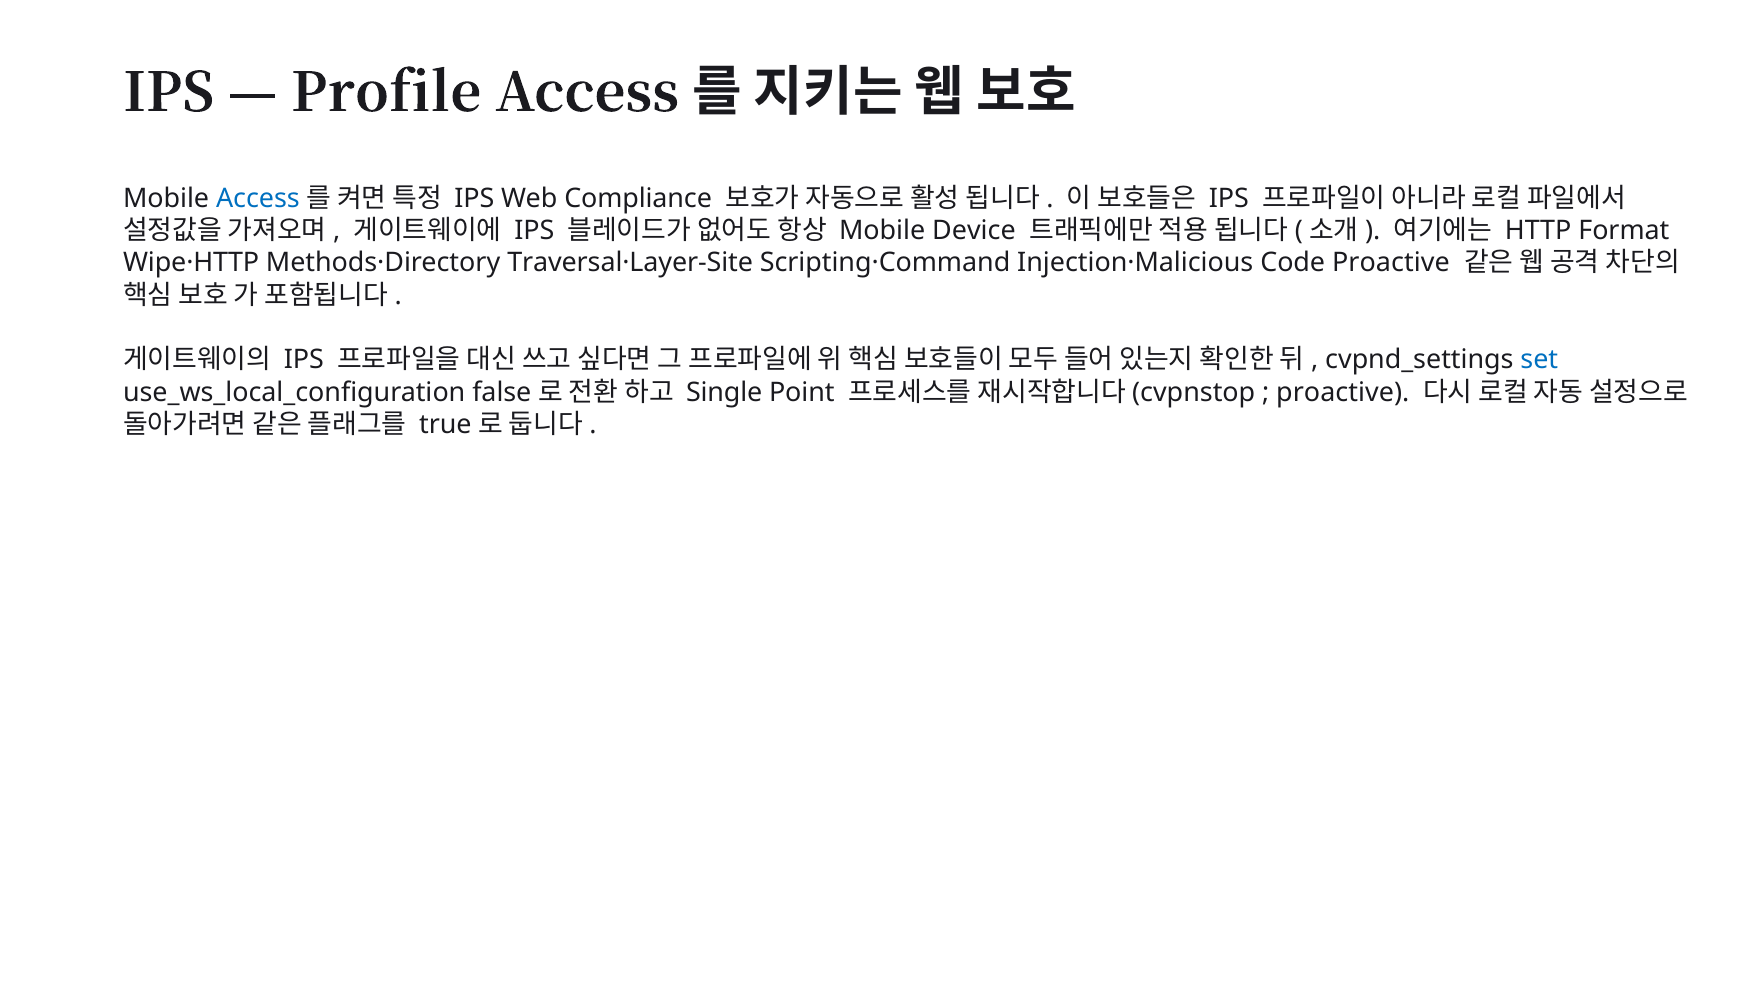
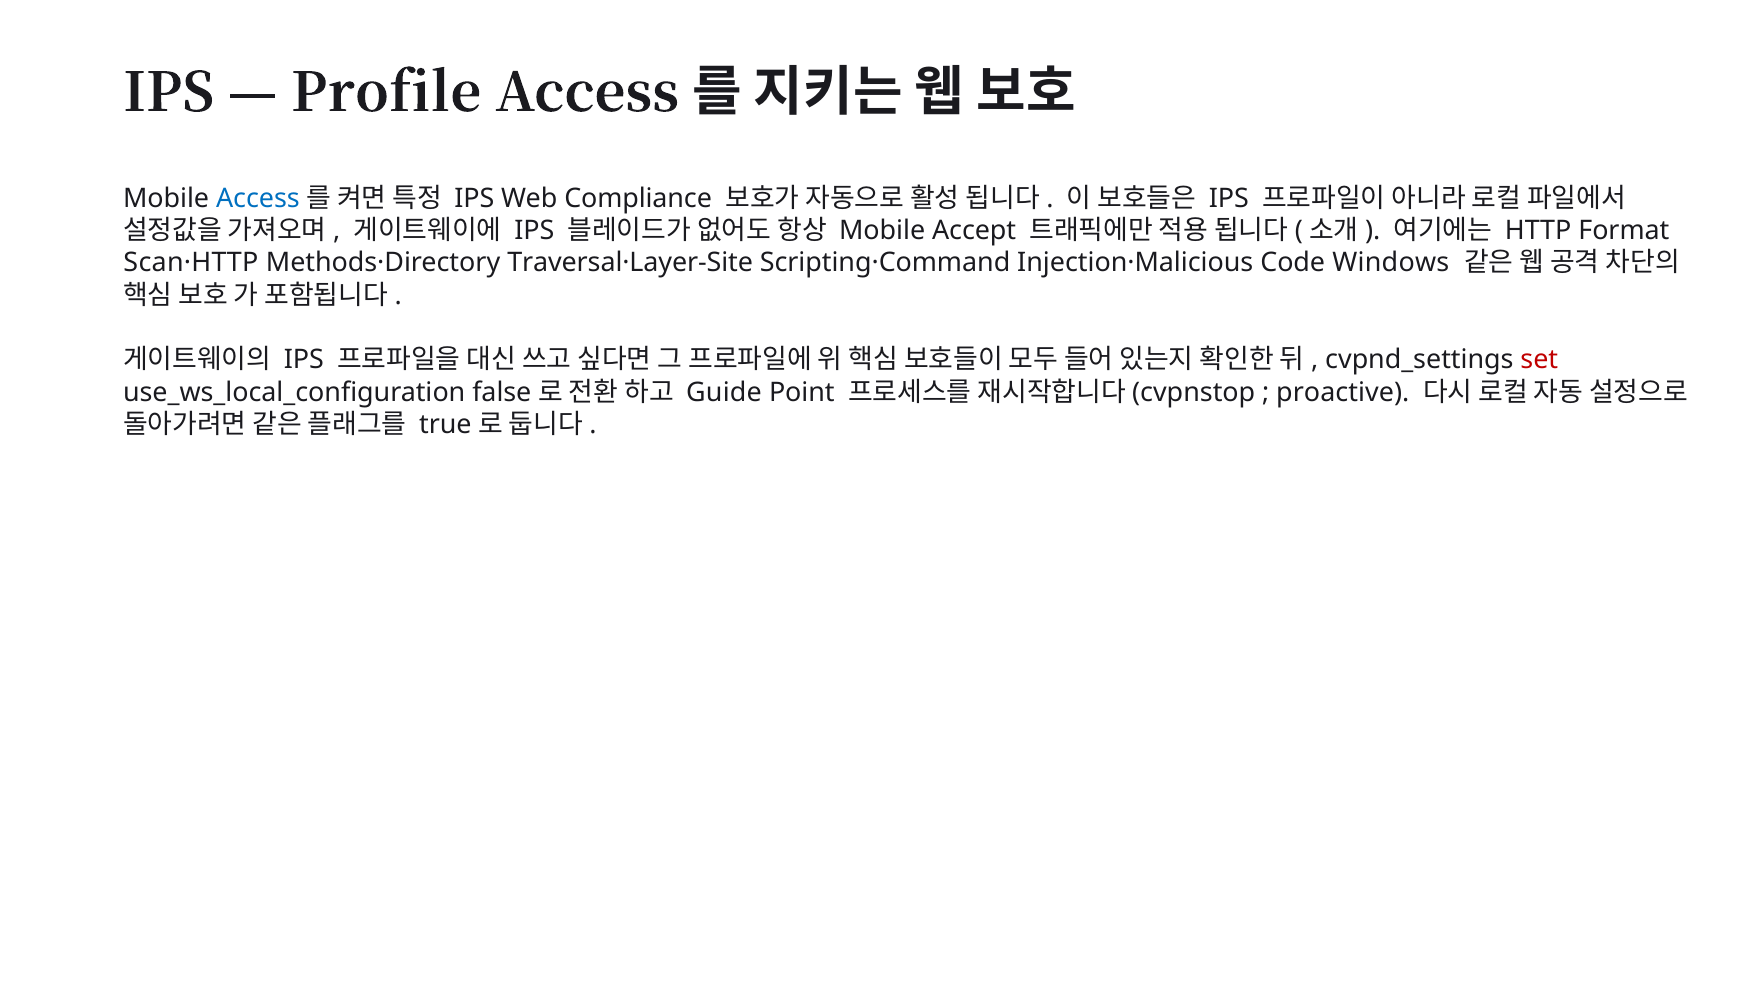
Device: Device -> Accept (974, 231)
Wipe·HTTP: Wipe·HTTP -> Scan·HTTP (191, 263)
Code Proactive: Proactive -> Windows (1391, 263)
set colour: blue -> red (1539, 360)
Single: Single -> Guide (724, 392)
